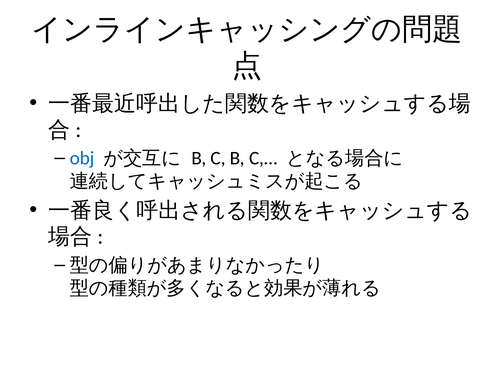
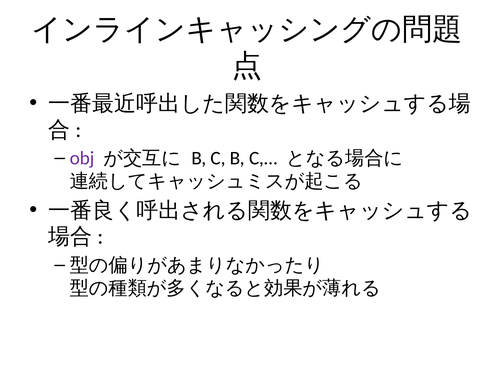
obj colour: blue -> purple (82, 158)
